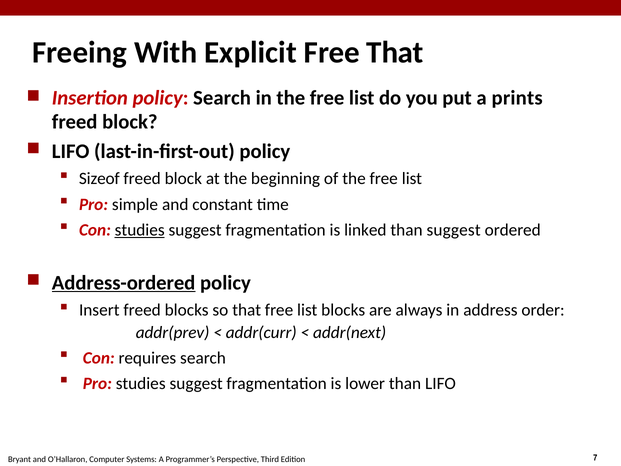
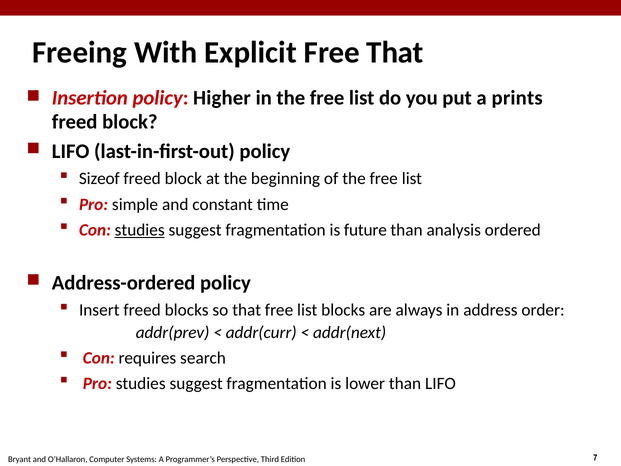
policy Search: Search -> Higher (222, 98)
linked: linked -> future (365, 230)
than suggest: suggest -> analysis (454, 230)
Address-ordered underline: present -> none (124, 283)
